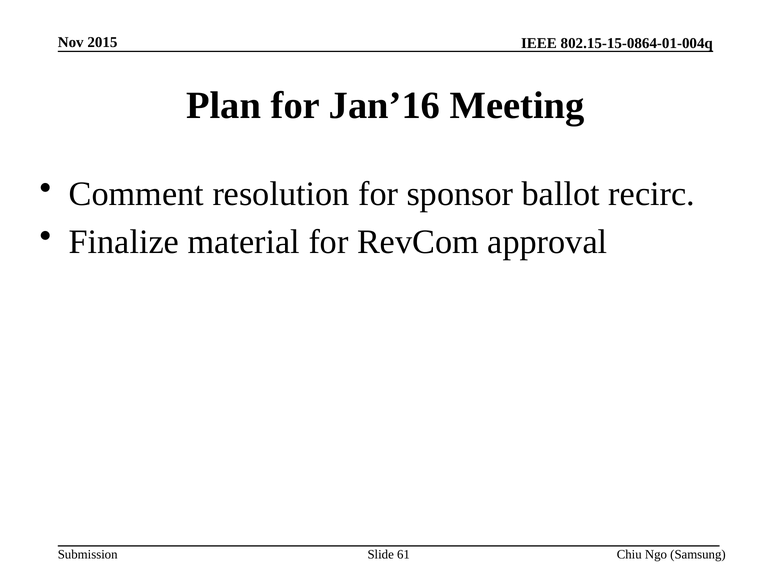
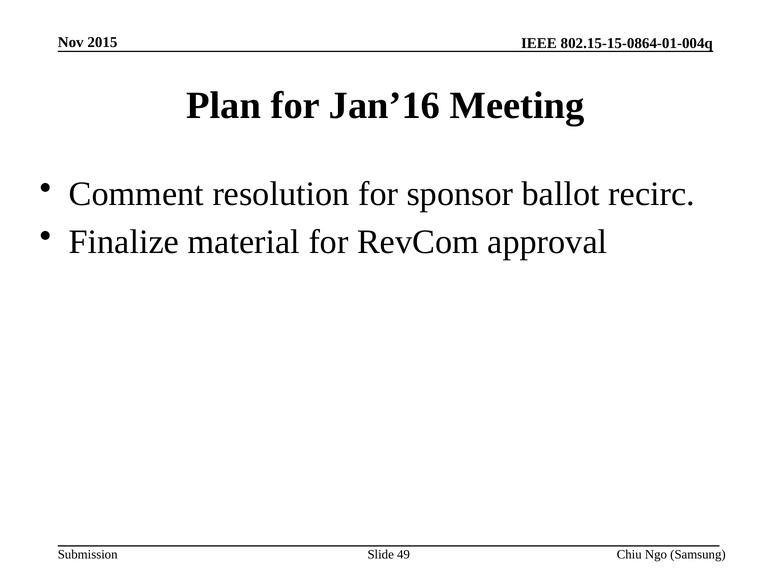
61: 61 -> 49 (403, 555)
